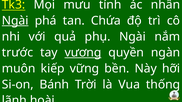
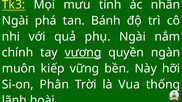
Ngài underline: present -> none (15, 21)
Chứa: Chứa -> Bánh (106, 21)
trước: trước -> chính (18, 53)
Bánh: Bánh -> Phân (54, 85)
